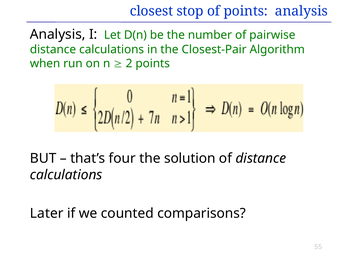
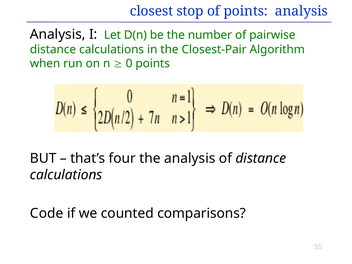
2: 2 -> 0 (129, 64)
the solution: solution -> analysis (190, 158)
Later: Later -> Code (47, 213)
